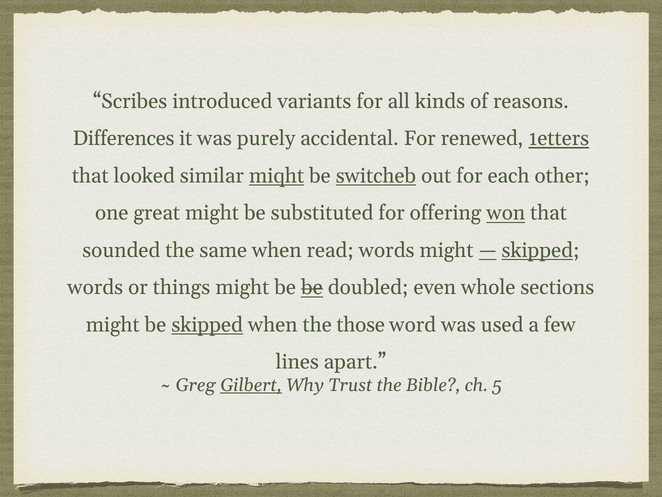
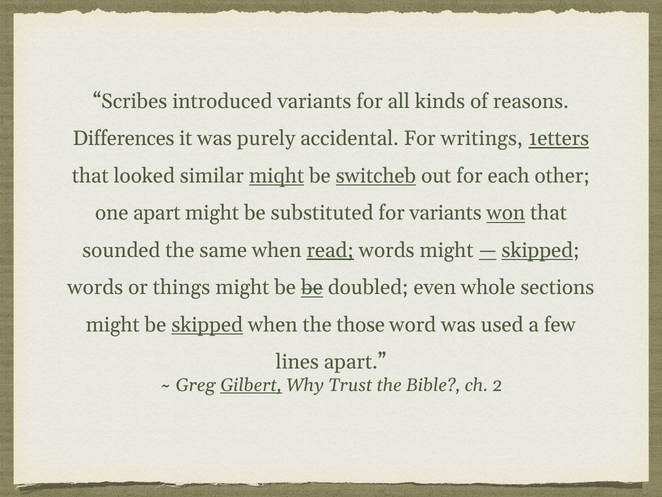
renewed: renewed -> writings (482, 138)
one great: great -> apart (157, 213)
for offering: offering -> variants (446, 213)
read underline: none -> present (330, 250)
5: 5 -> 2 (497, 385)
